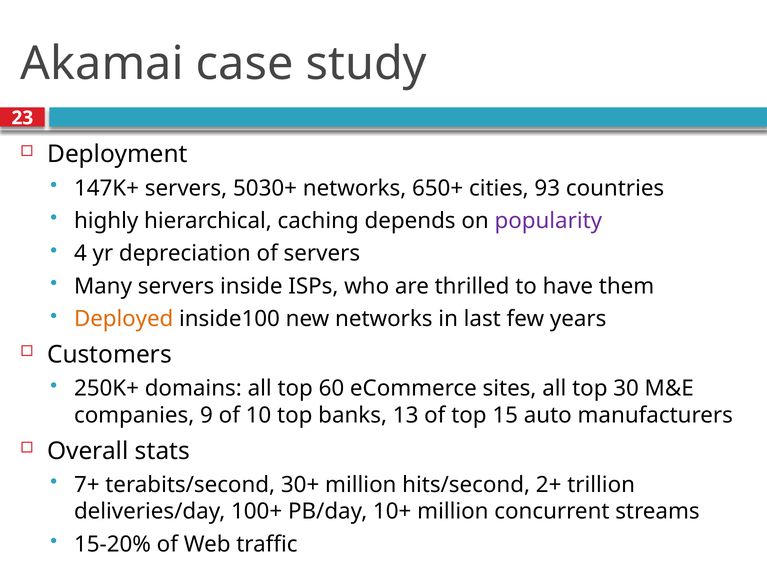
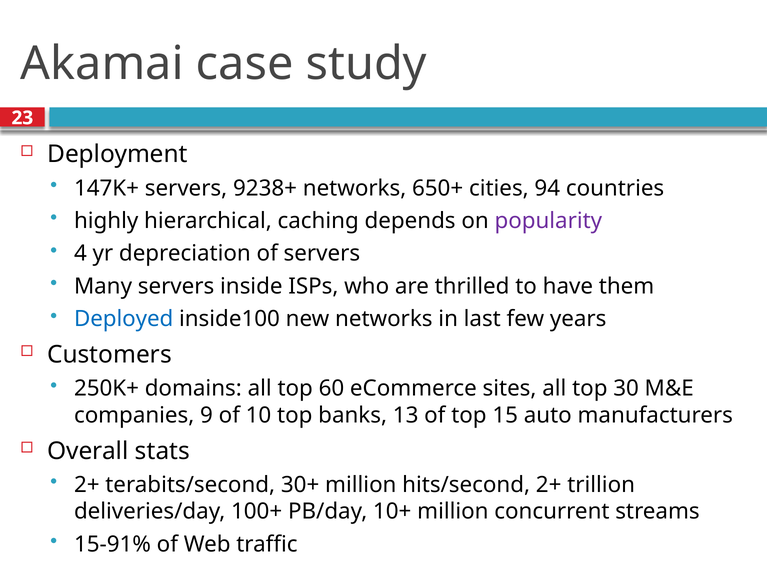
5030+: 5030+ -> 9238+ (265, 188)
93: 93 -> 94 (547, 188)
Deployed colour: orange -> blue (124, 319)
7+: 7+ -> 2+ (87, 485)
15-20%: 15-20% -> 15-91% (112, 545)
